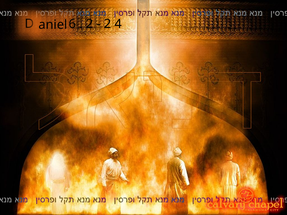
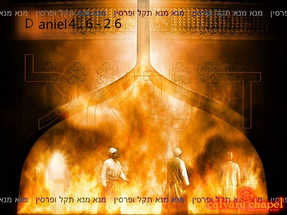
6: 6 -> 4 (72, 24)
2: 2 -> 6 (90, 24)
2 4: 4 -> 6 (118, 24)
